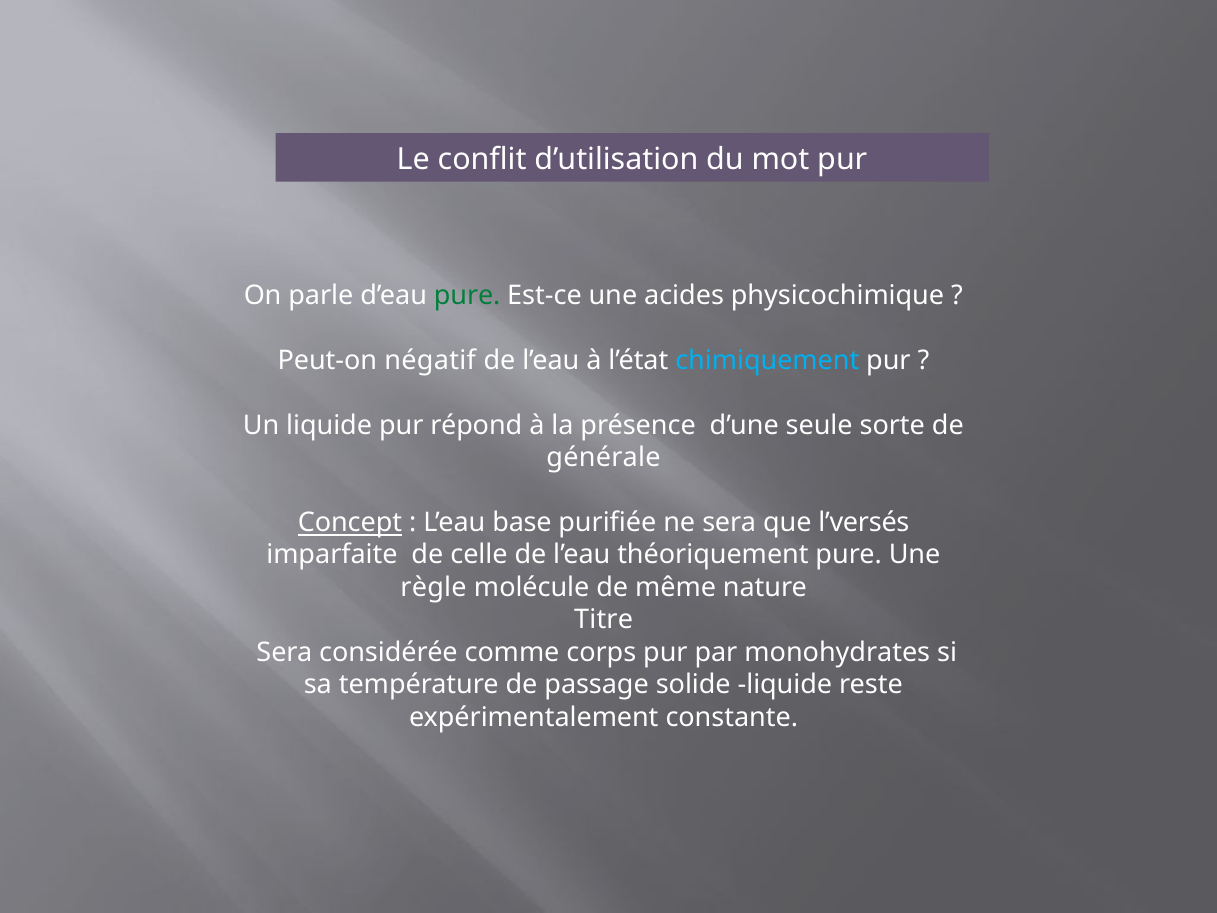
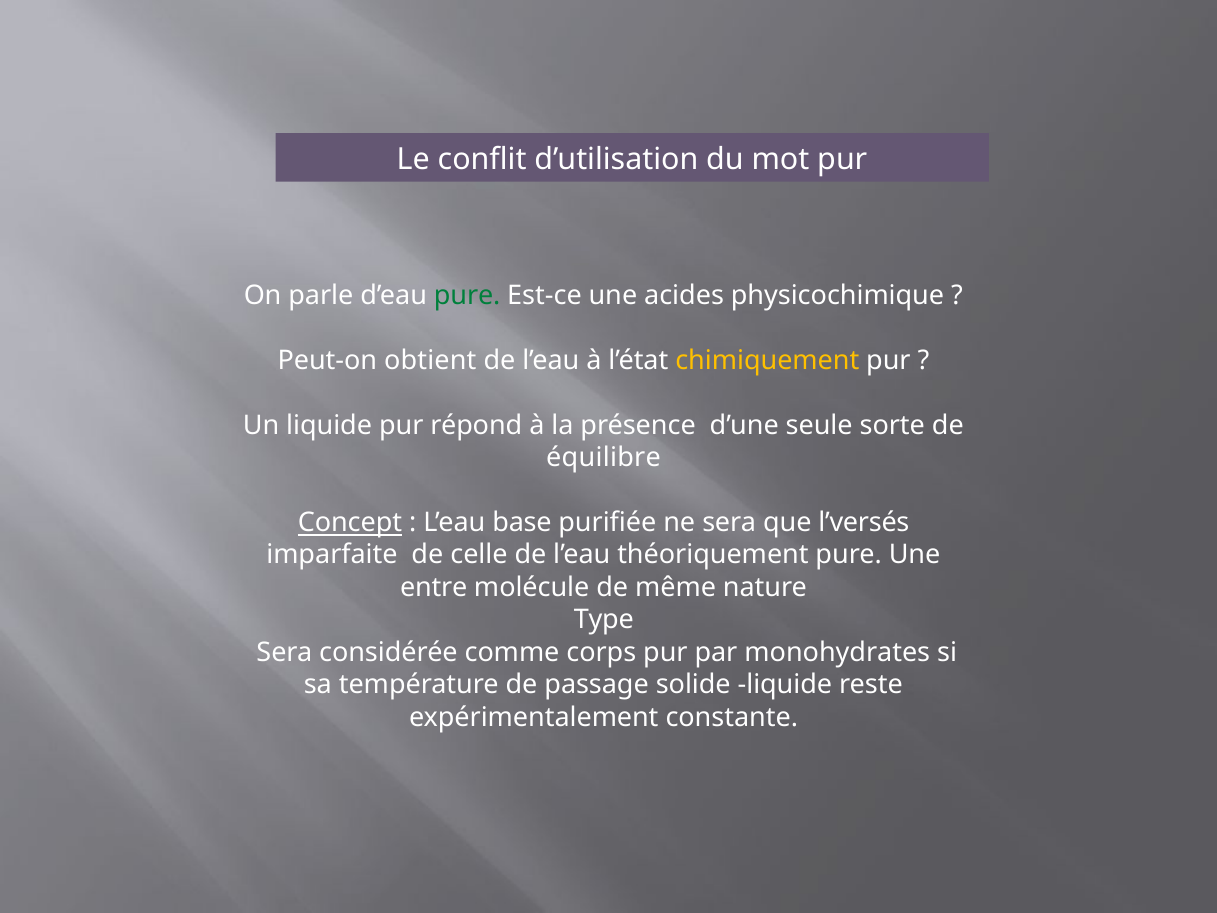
négatif: négatif -> obtient (430, 360)
chimiquement colour: light blue -> yellow (767, 360)
générale: générale -> équilibre (604, 458)
règle: règle -> entre (434, 587)
Titre: Titre -> Type (604, 620)
